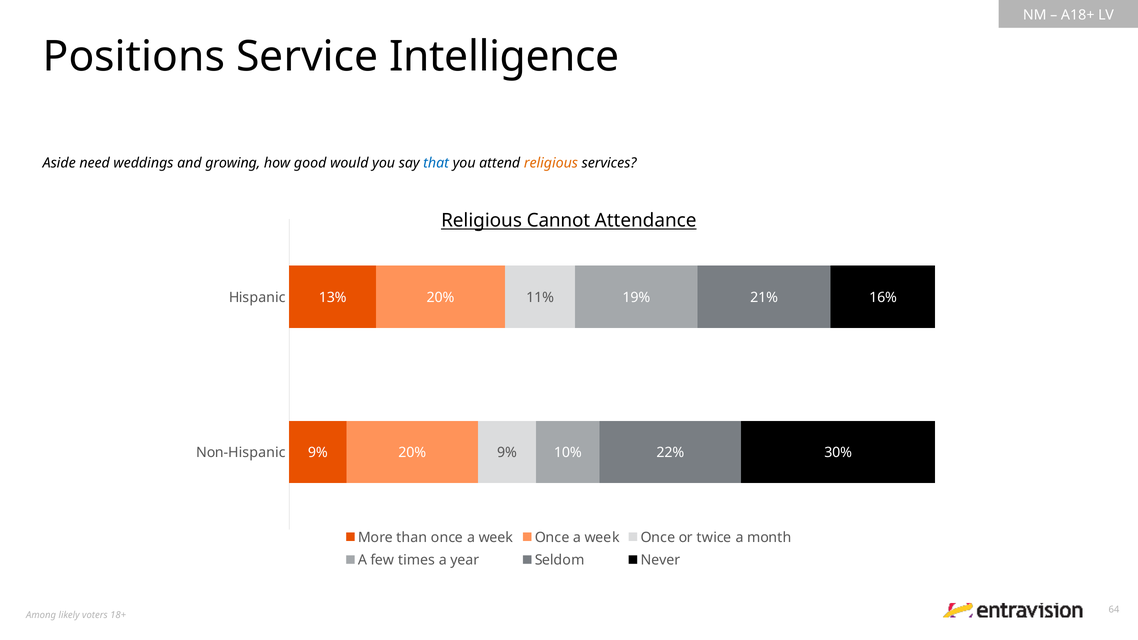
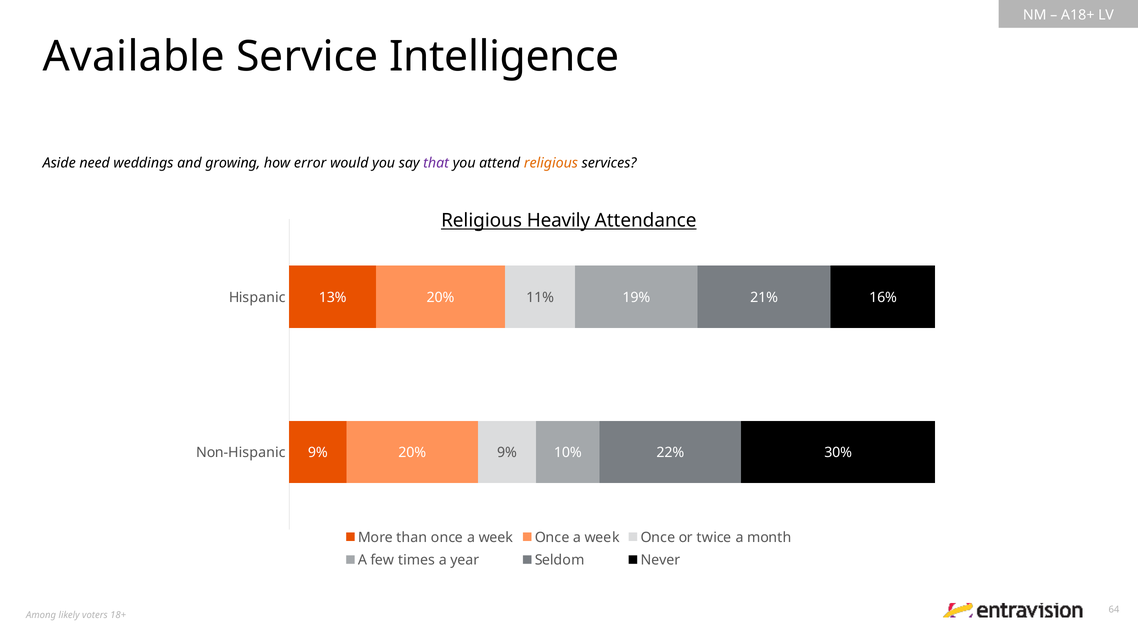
Positions: Positions -> Available (134, 56)
good: good -> error (310, 163)
that colour: blue -> purple (436, 163)
Cannot: Cannot -> Heavily (558, 220)
